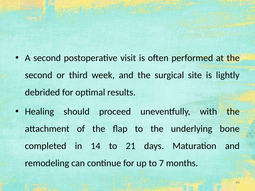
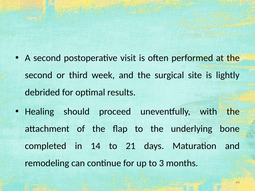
7: 7 -> 3 (161, 163)
